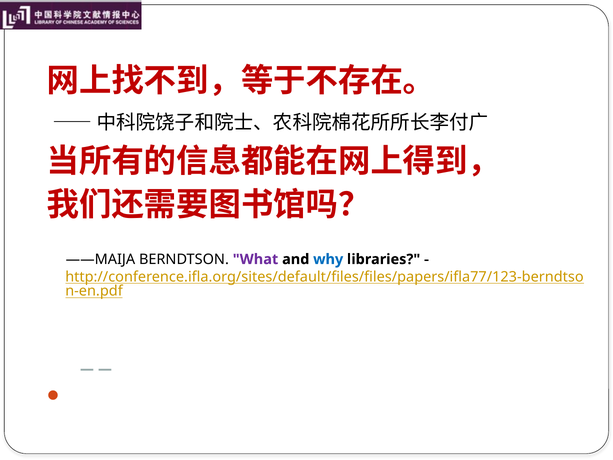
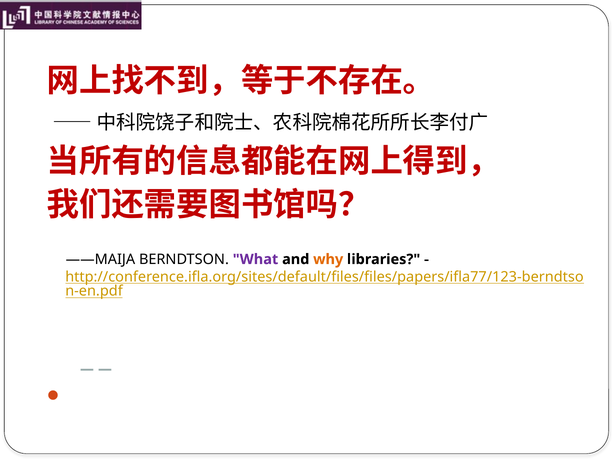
why colour: blue -> orange (328, 259)
